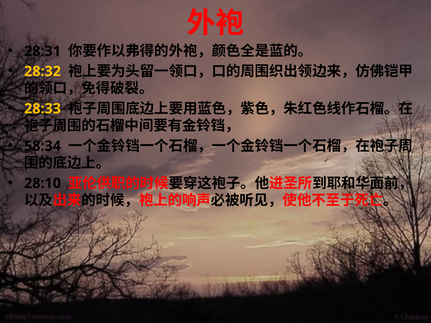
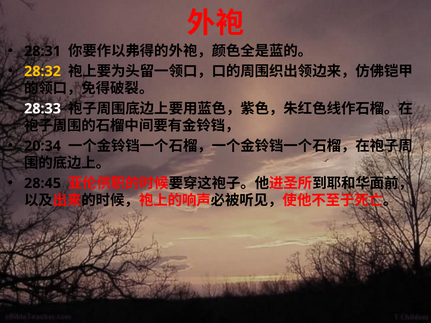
28:33 colour: yellow -> white (43, 109)
58:34: 58:34 -> 20:34 (43, 146)
28:10: 28:10 -> 28:45 (43, 183)
